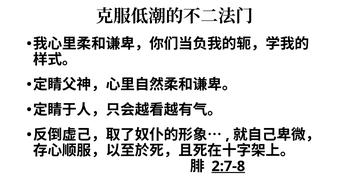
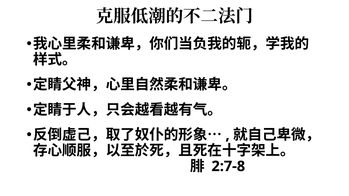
2:7-8 underline: present -> none (228, 167)
